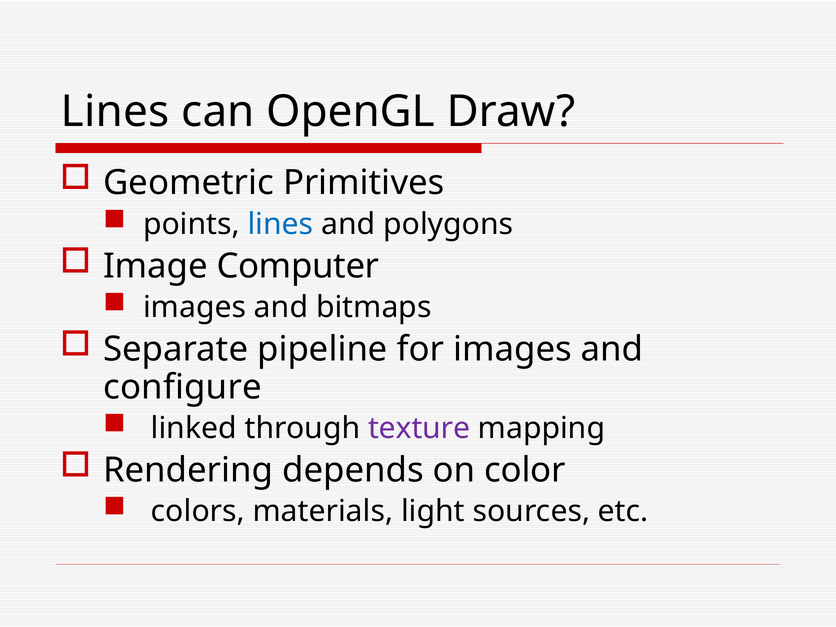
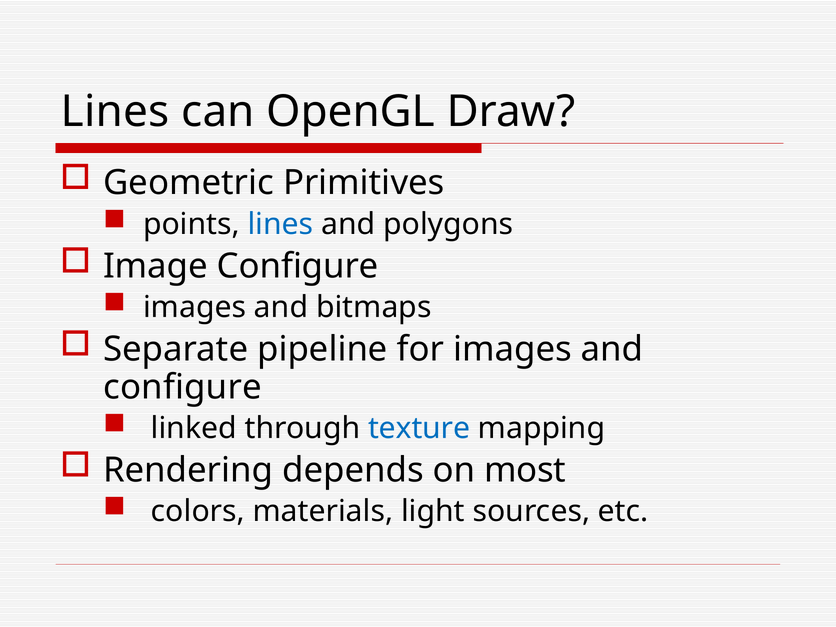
Image Computer: Computer -> Configure (298, 266)
texture colour: purple -> blue (419, 428)
color: color -> most (525, 470)
